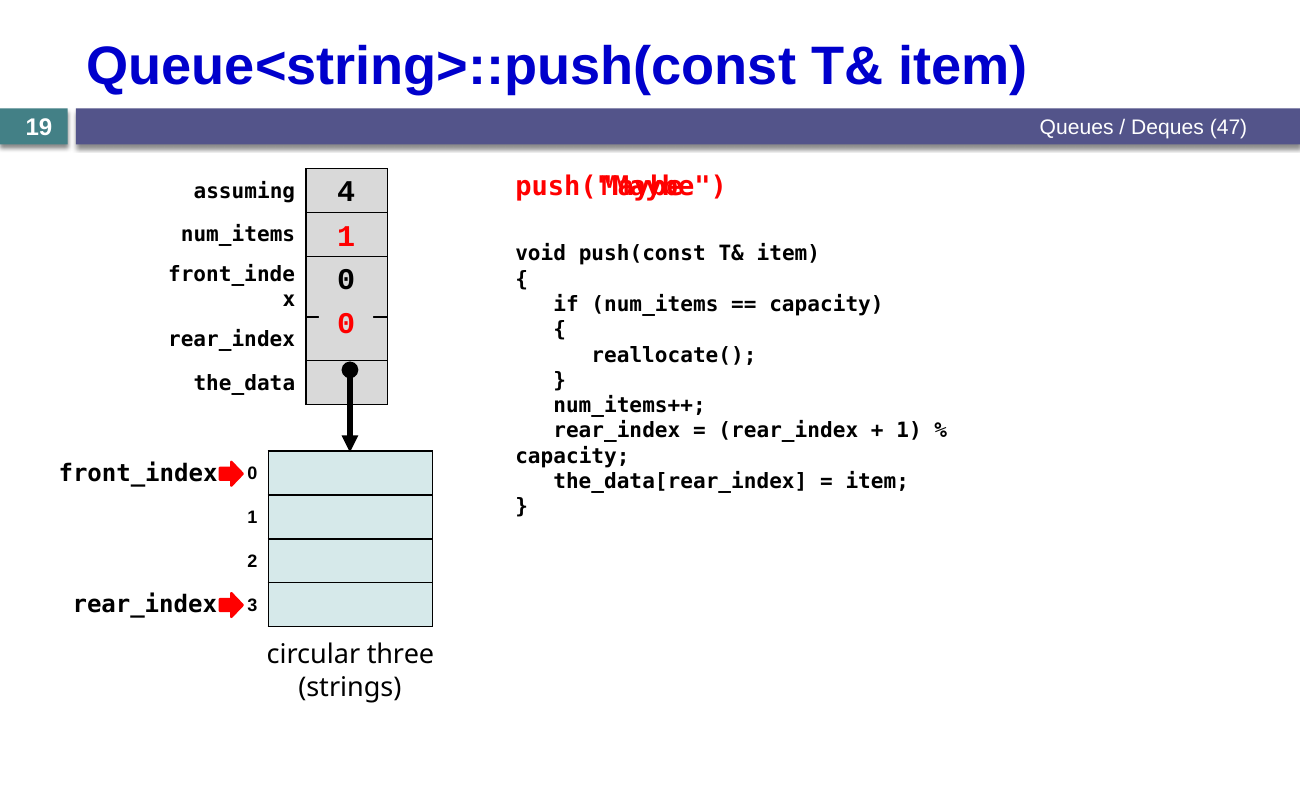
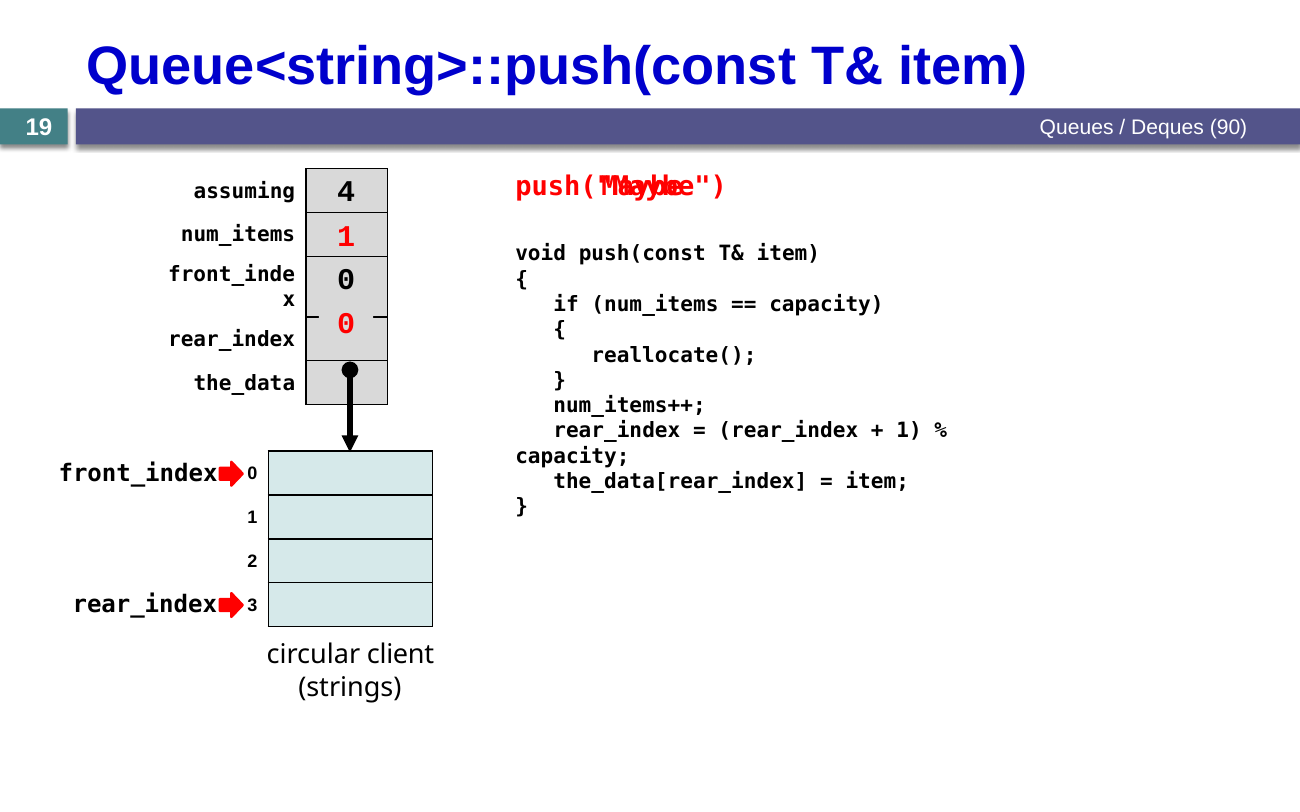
47: 47 -> 90 (1229, 127)
three: three -> client (401, 655)
